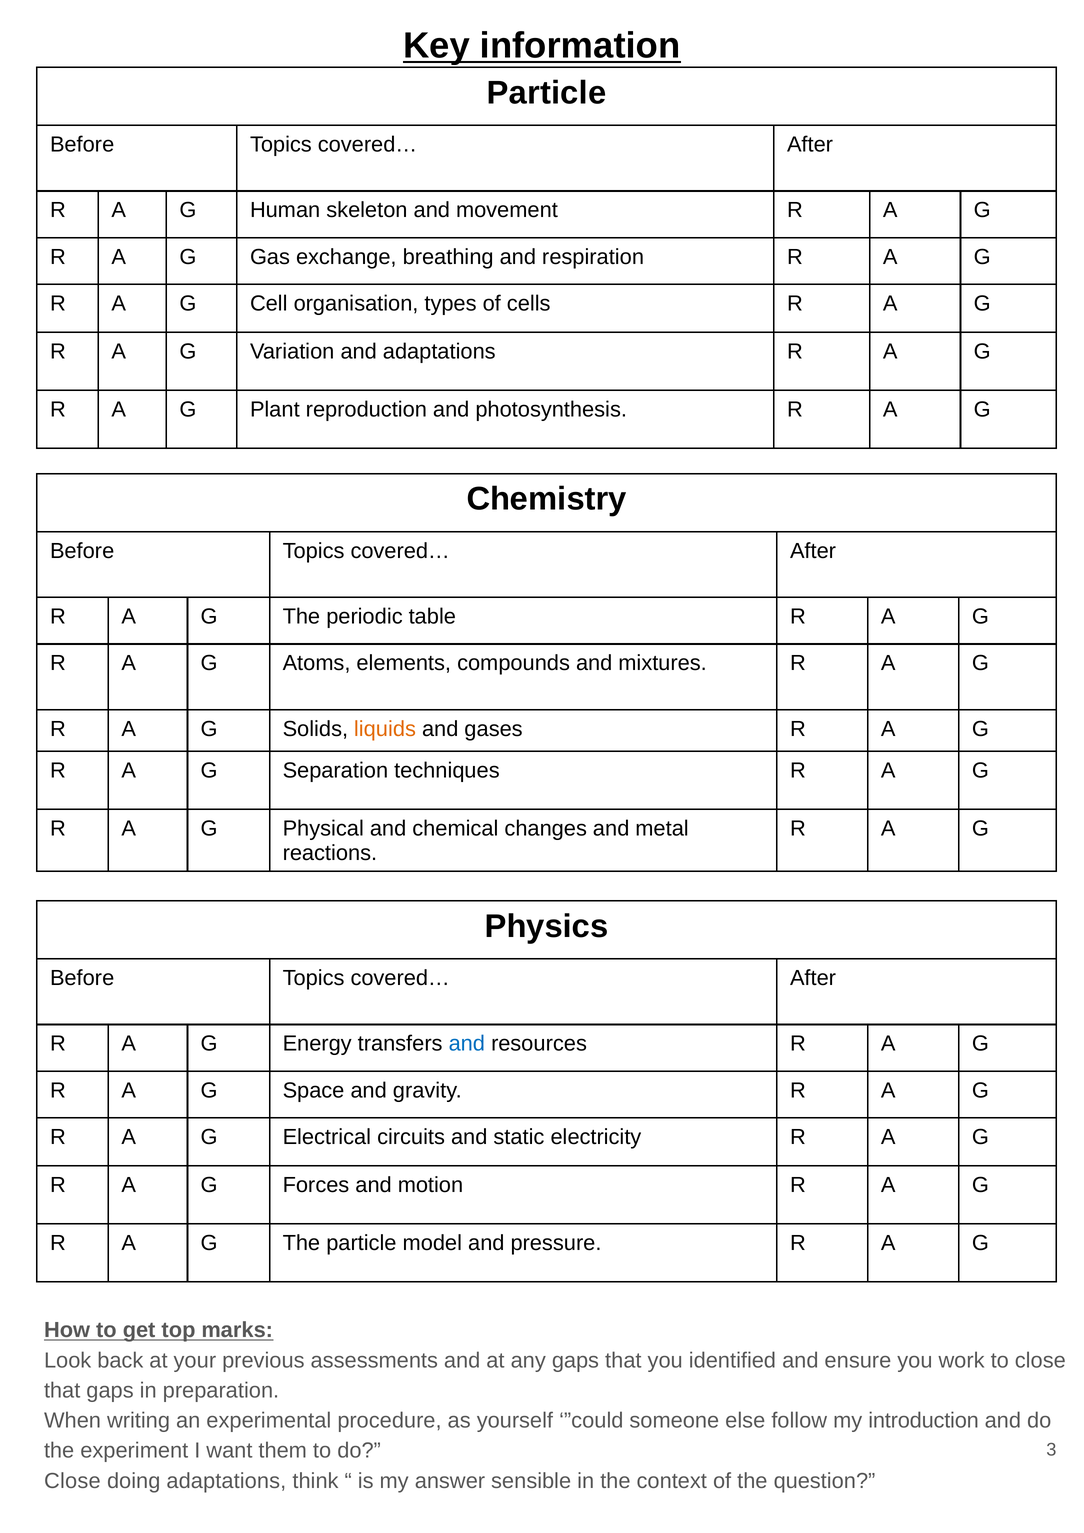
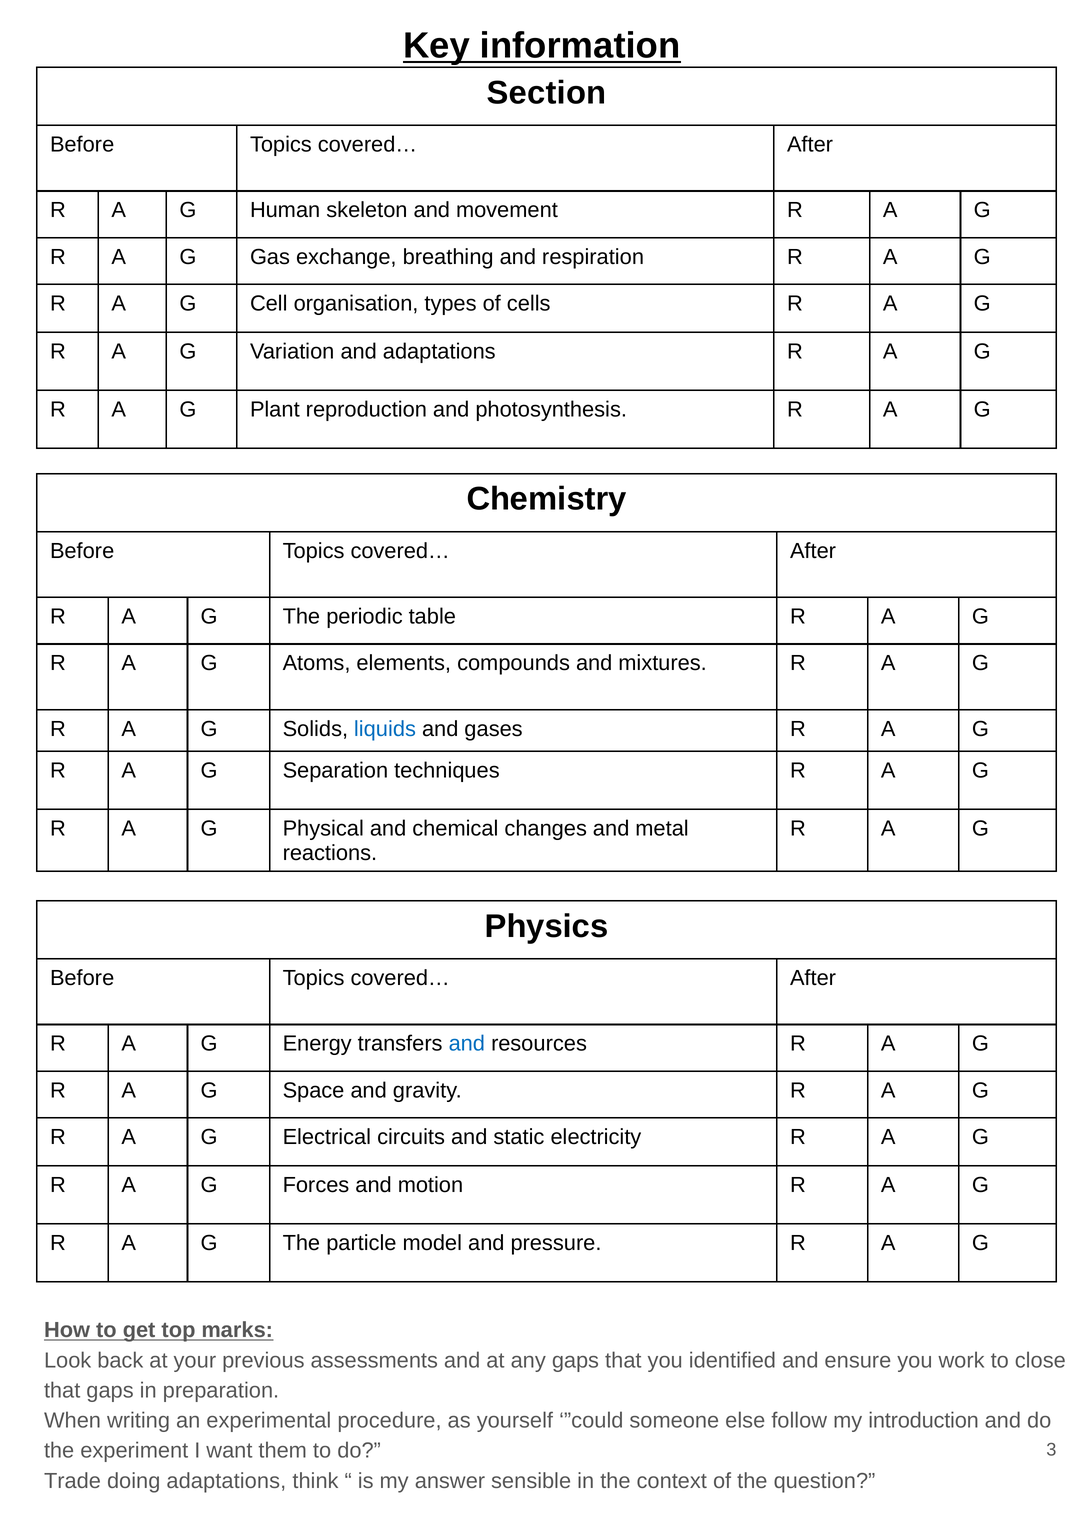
Particle: Particle -> Section (546, 93)
liquids colour: orange -> blue (385, 729)
Close: Close -> Trade (72, 1481)
